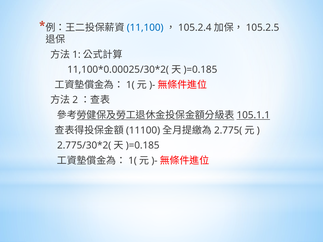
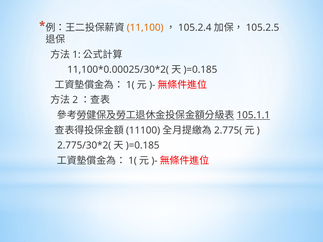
11,100 colour: blue -> orange (145, 28)
